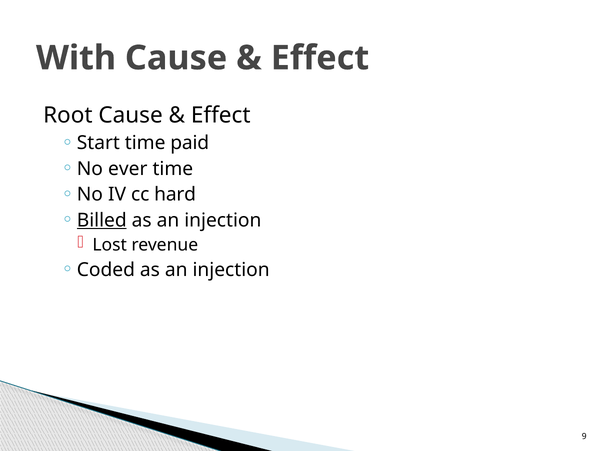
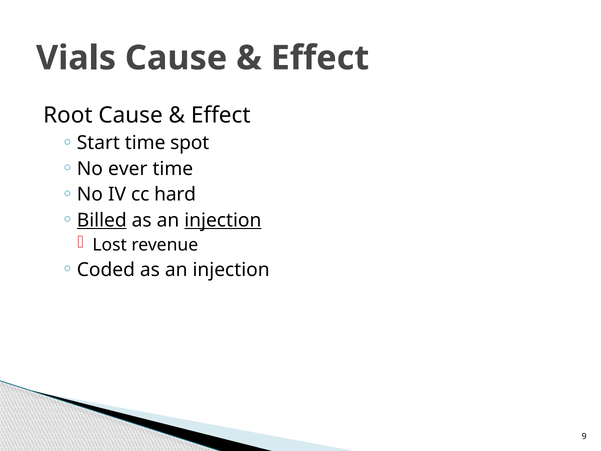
With: With -> Vials (76, 58)
paid: paid -> spot (190, 143)
injection underline: none -> present (223, 220)
